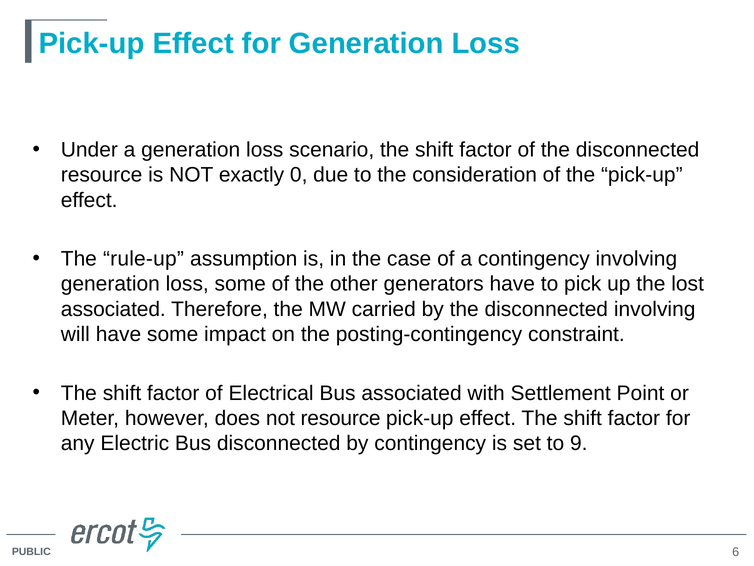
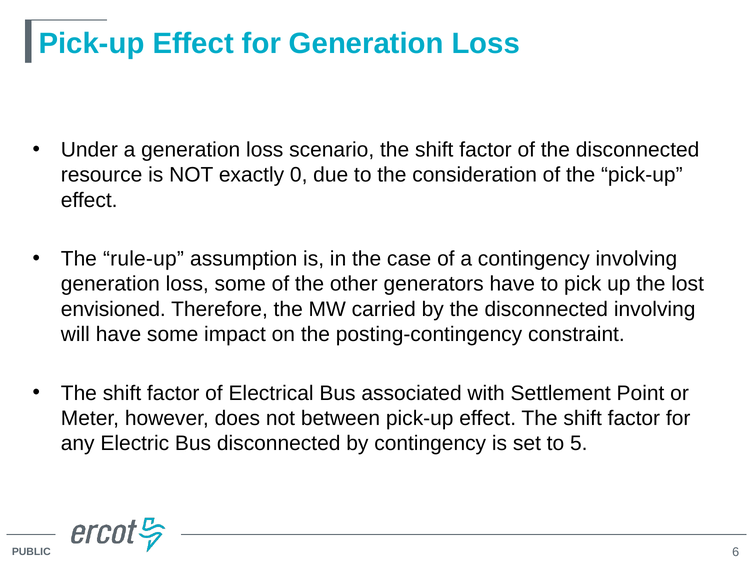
associated: associated -> envisioned (113, 309)
not resource: resource -> between (340, 418)
9: 9 -> 5 (579, 443)
